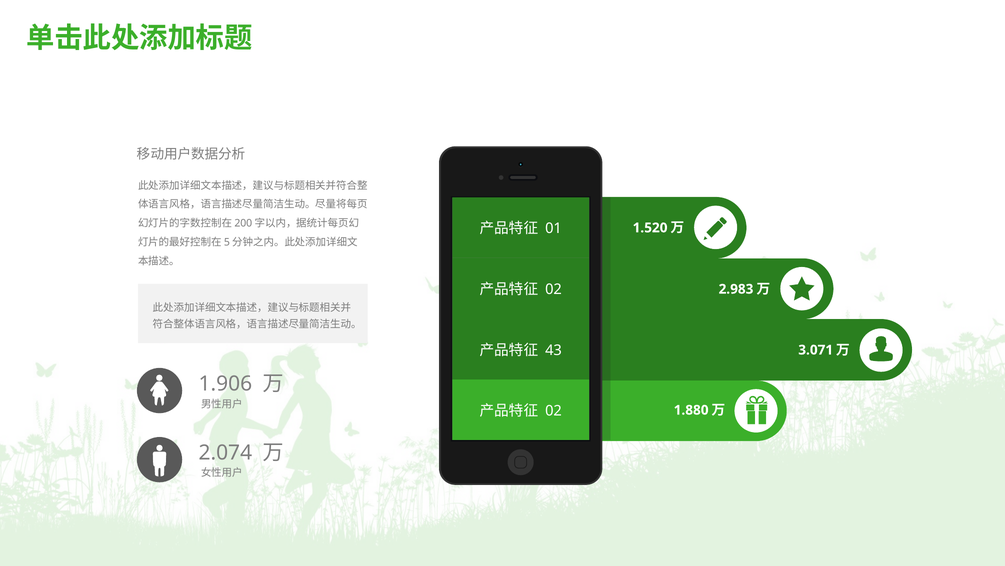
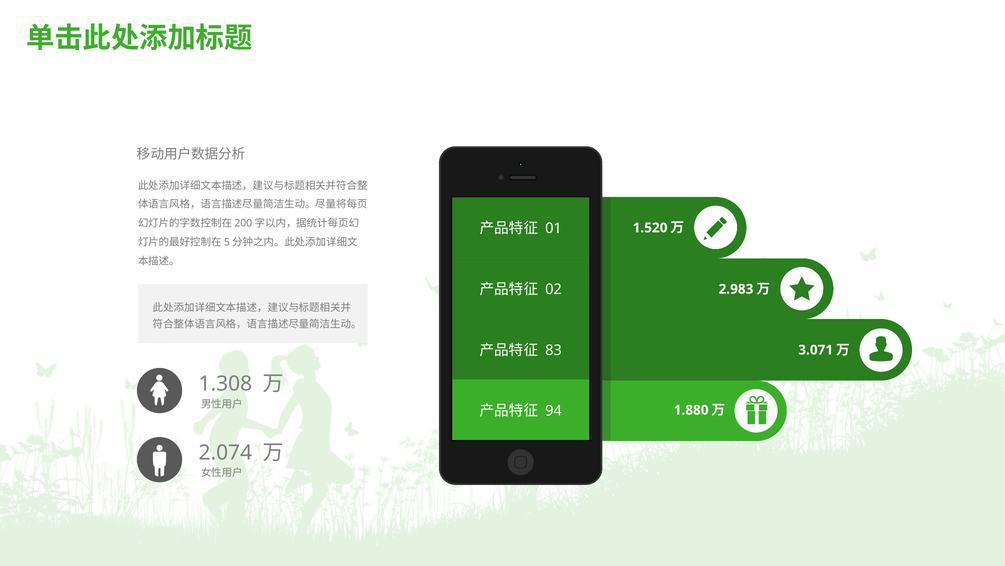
43: 43 -> 83 (554, 350)
1.906: 1.906 -> 1.308 (225, 383)
02: 02 -> 94 (554, 410)
